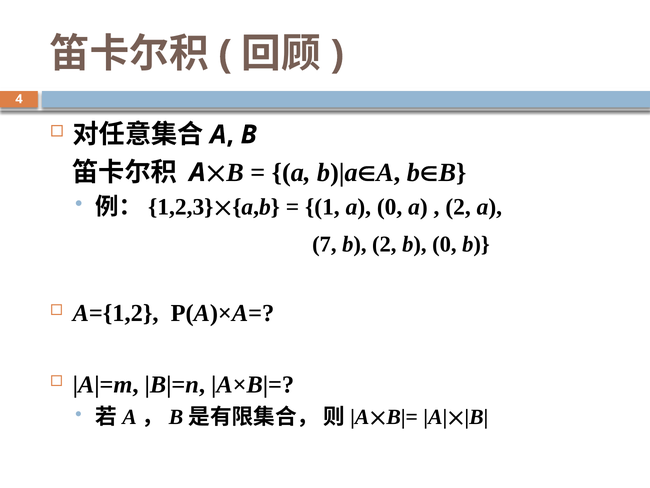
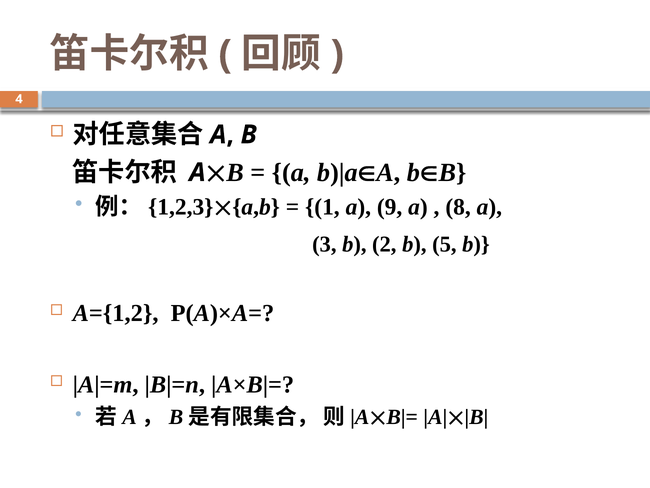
a 0: 0 -> 9 (390, 207)
2: 2 -> 8 (458, 207)
7: 7 -> 3 (324, 244)
b 0: 0 -> 5 (444, 244)
